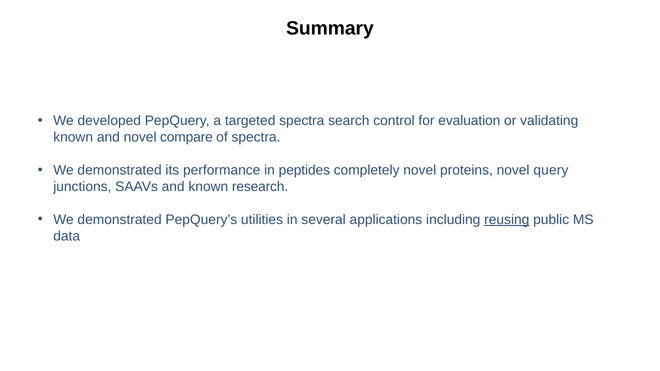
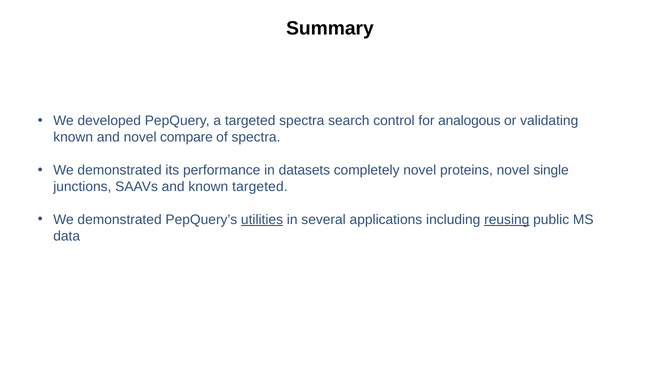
evaluation: evaluation -> analogous (469, 121)
peptides: peptides -> datasets (304, 170)
query: query -> single (551, 170)
known research: research -> targeted (260, 187)
utilities underline: none -> present (262, 220)
